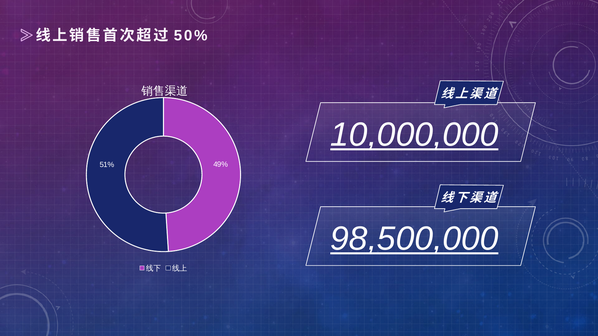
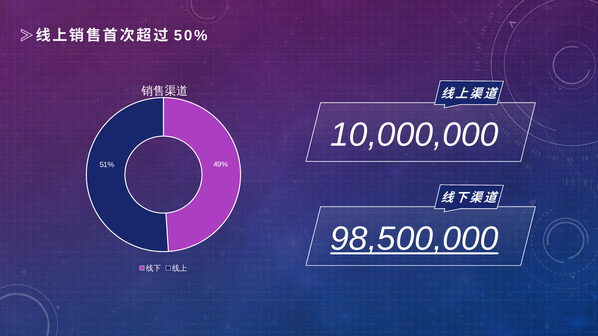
10,000,000 underline: present -> none (414, 135)
